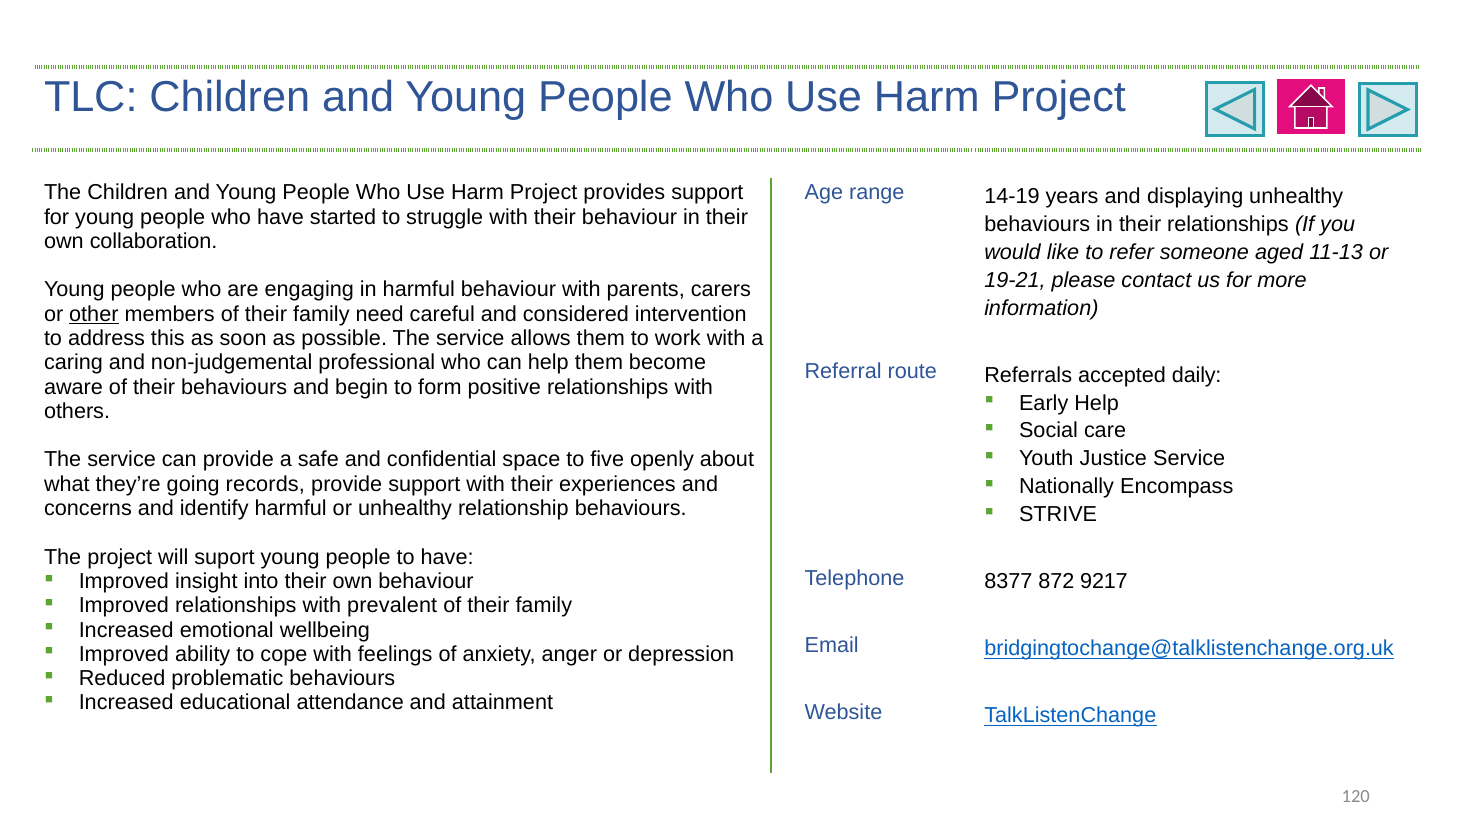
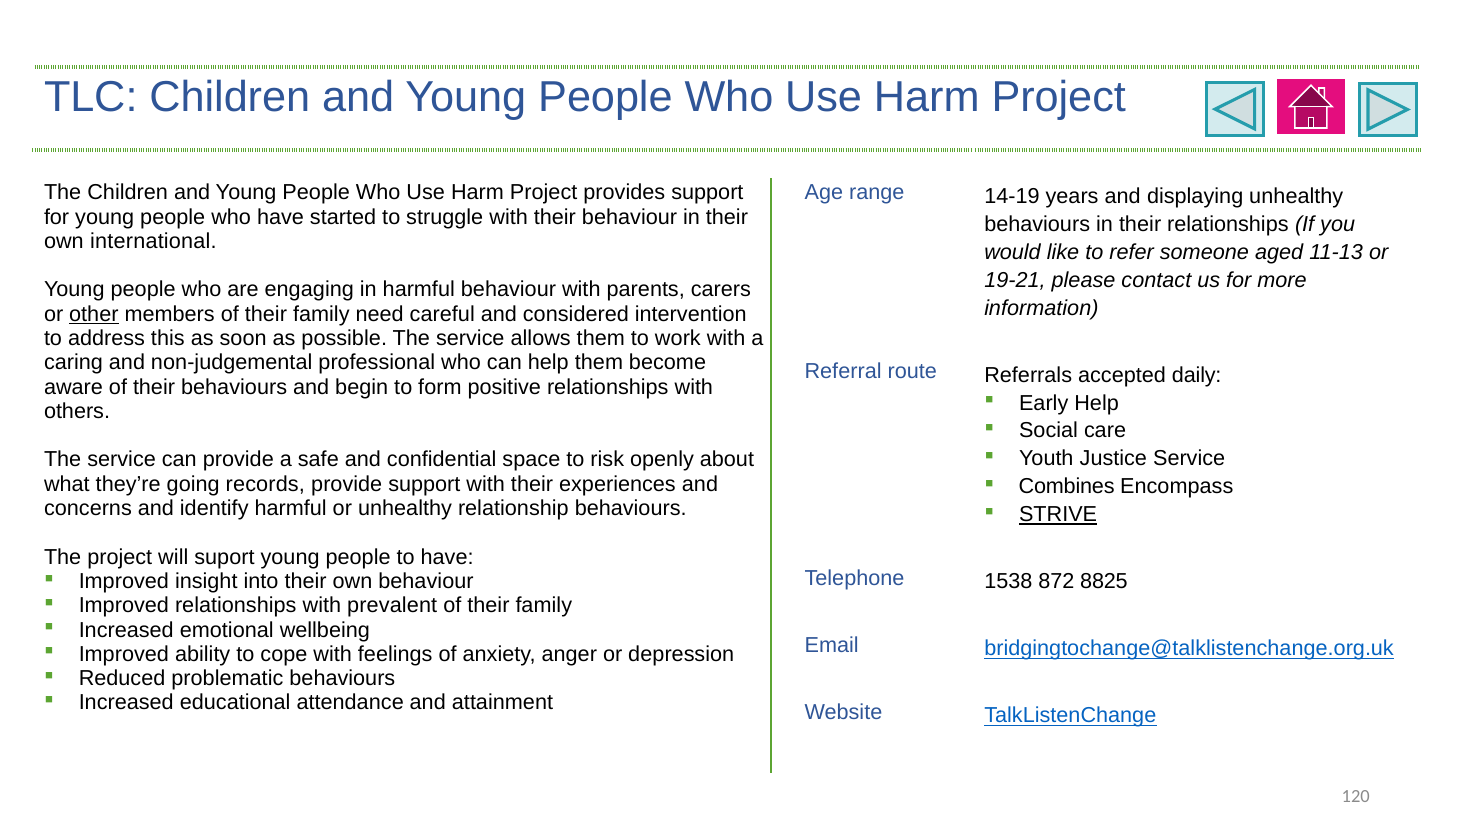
collaboration: collaboration -> international (153, 241)
five: five -> risk (607, 460)
Nationally: Nationally -> Combines (1067, 487)
STRIVE underline: none -> present (1058, 515)
8377: 8377 -> 1538 (1008, 582)
9217: 9217 -> 8825 (1104, 582)
